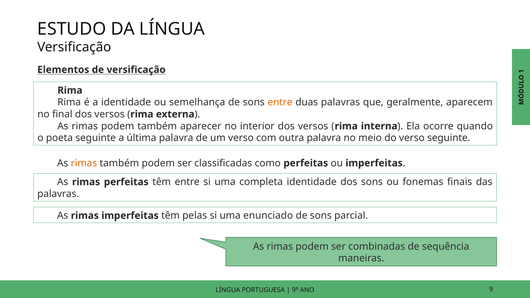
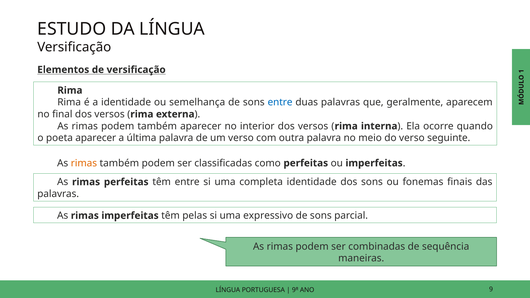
entre colour: orange -> blue (280, 102)
poeta seguinte: seguinte -> aparecer (96, 138)
enunciado: enunciado -> expressivo (268, 216)
